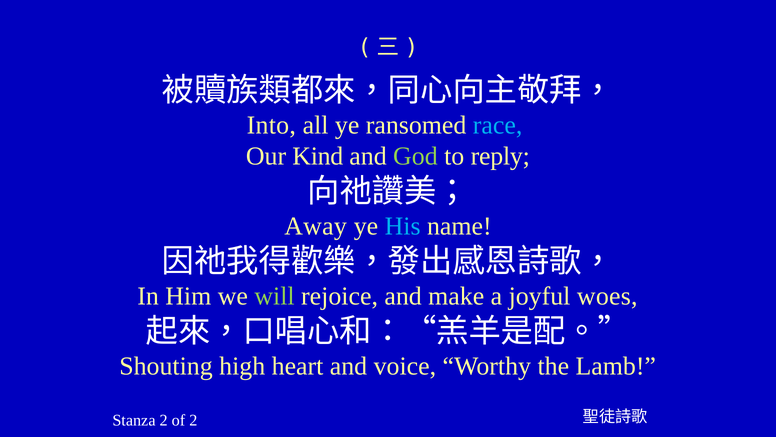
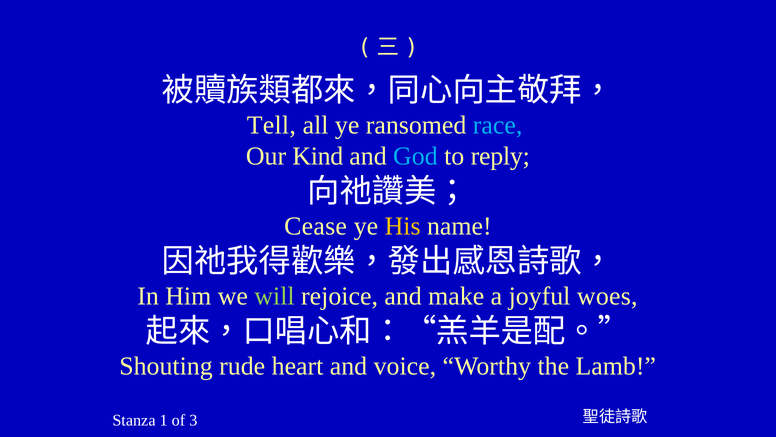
Into: Into -> Tell (271, 125)
God colour: light green -> light blue (415, 156)
Away: Away -> Cease (316, 226)
His colour: light blue -> yellow (403, 226)
high: high -> rude (242, 366)
Stanza 2: 2 -> 1 (164, 420)
of 2: 2 -> 3 (193, 420)
